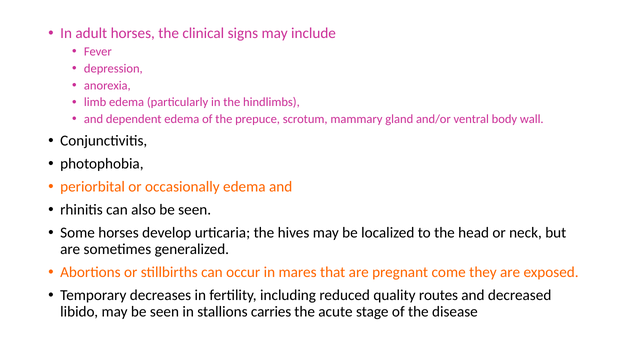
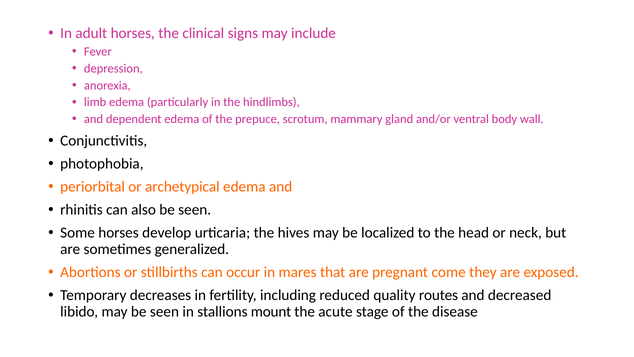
occasionally: occasionally -> archetypical (182, 187)
carries: carries -> mount (271, 311)
